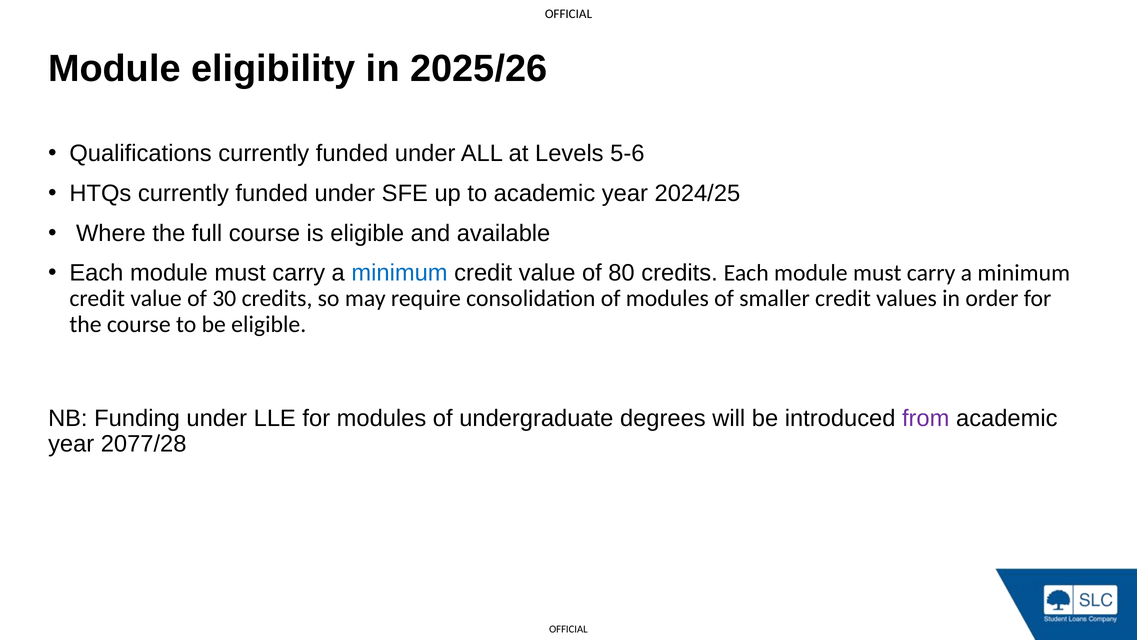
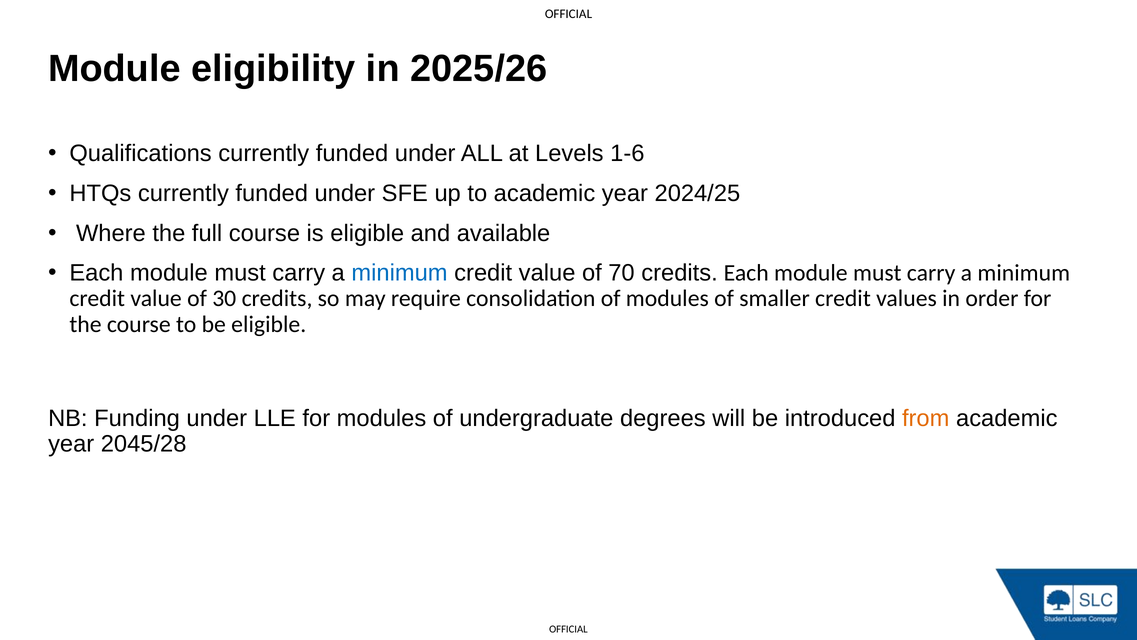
5-6: 5-6 -> 1-6 (627, 153)
80: 80 -> 70 (621, 273)
from colour: purple -> orange (926, 418)
2077/28: 2077/28 -> 2045/28 (144, 444)
